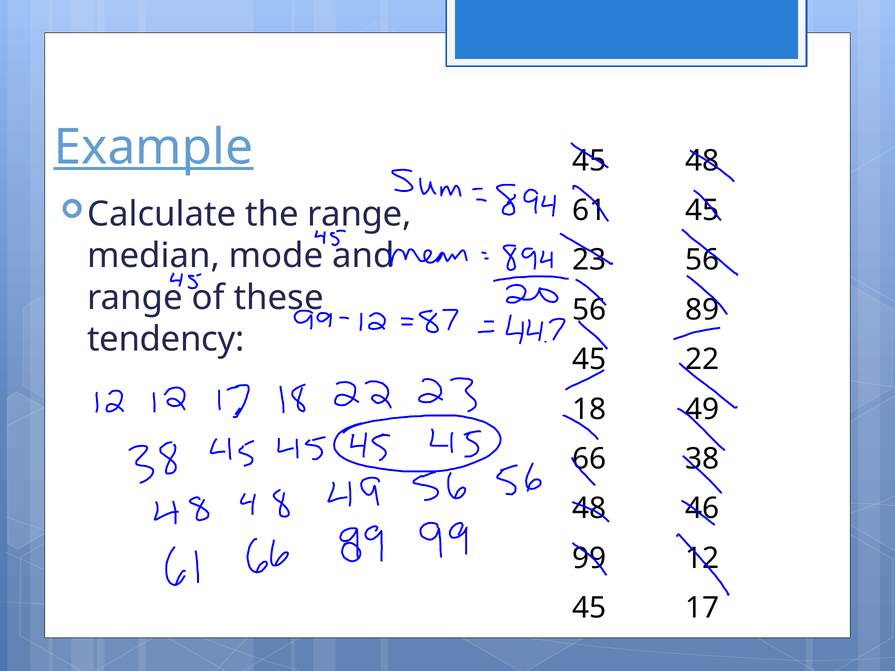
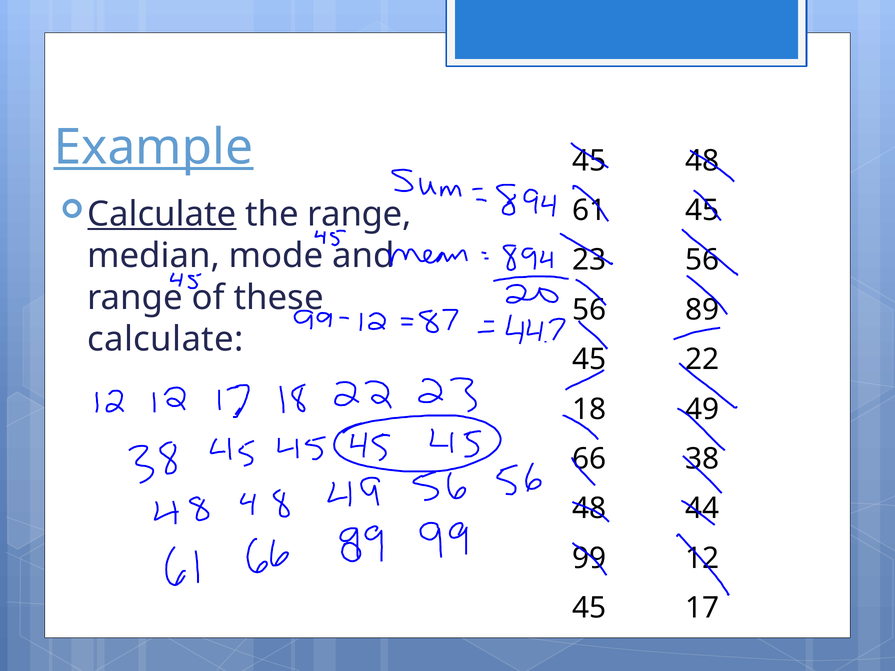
Calculate underline: none -> present (162, 214)
tendency: tendency -> calculate (165, 340)
46: 46 -> 44 (702, 509)
